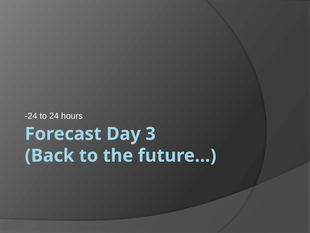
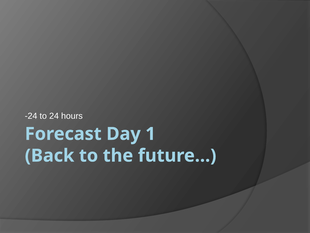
3: 3 -> 1 (151, 134)
